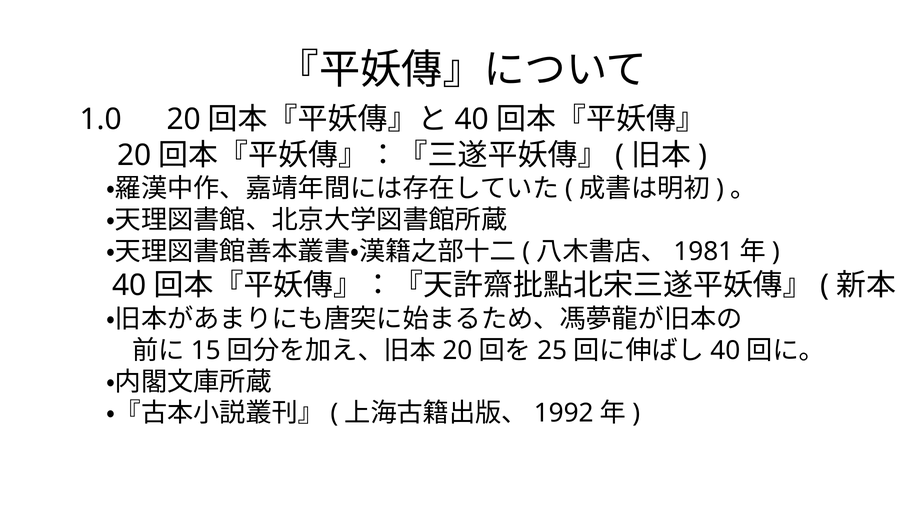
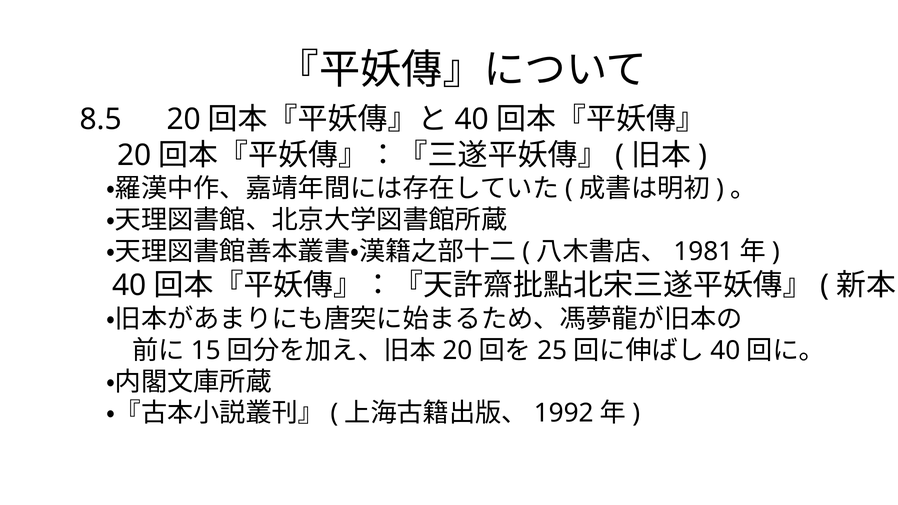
1.0: 1.0 -> 8.5 (101, 119)
